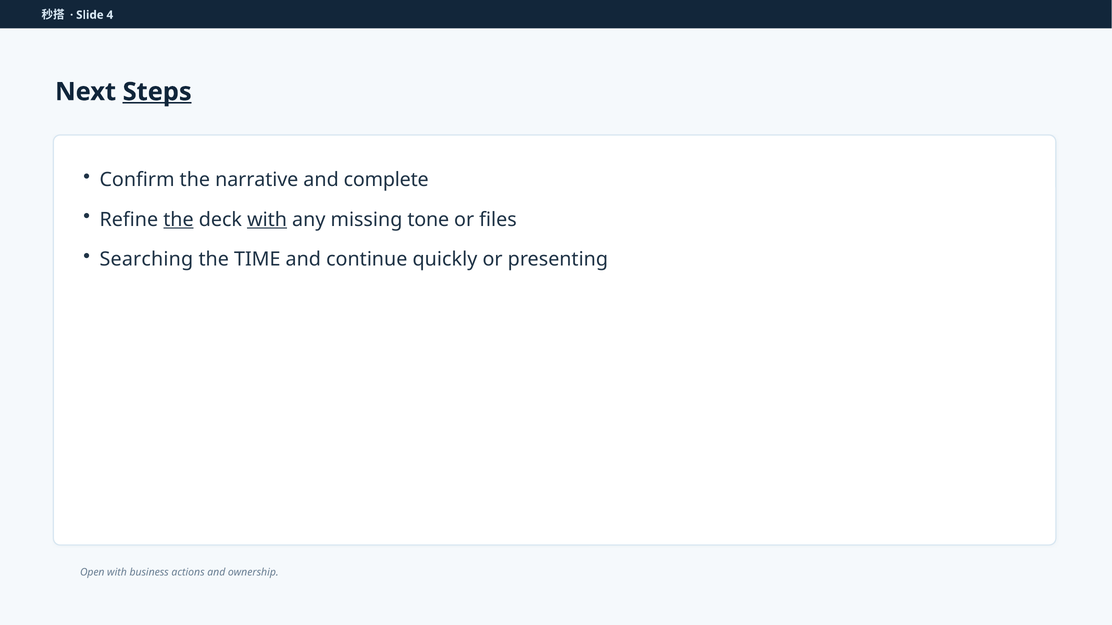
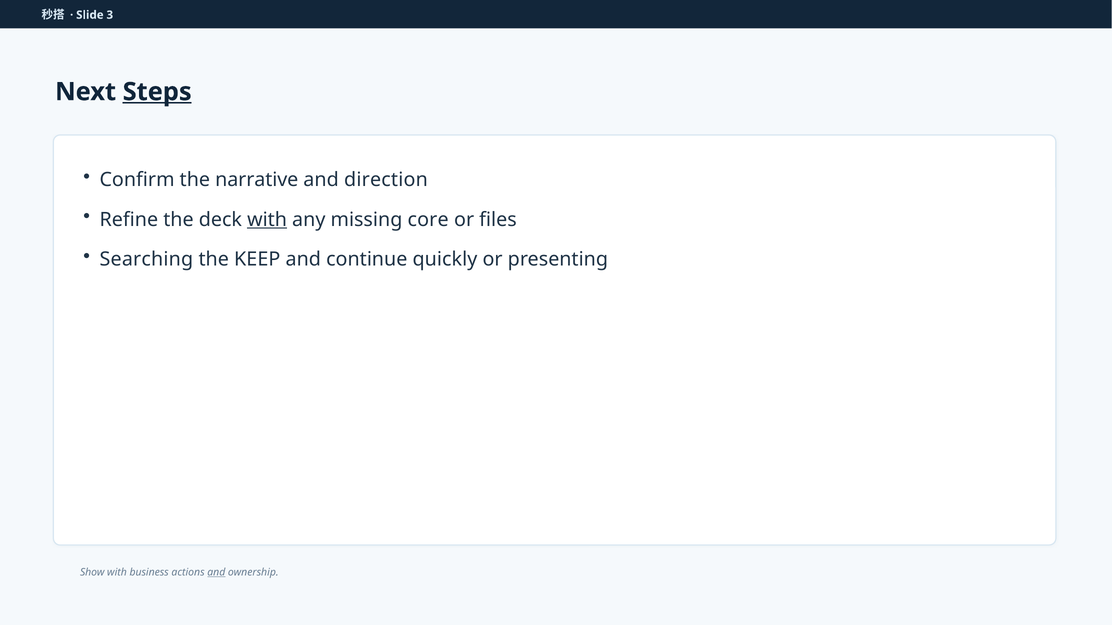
4: 4 -> 3 (110, 15)
complete: complete -> direction (386, 180)
the underline: present -> none (178, 220)
tone: tone -> core (428, 220)
TIME: TIME -> KEEP (257, 260)
Open: Open -> Show (92, 573)
and underline: none -> present (216, 573)
